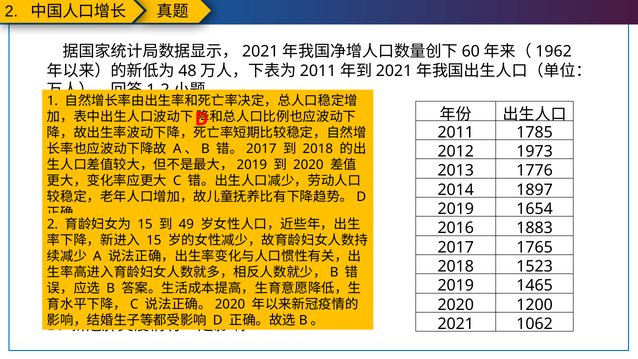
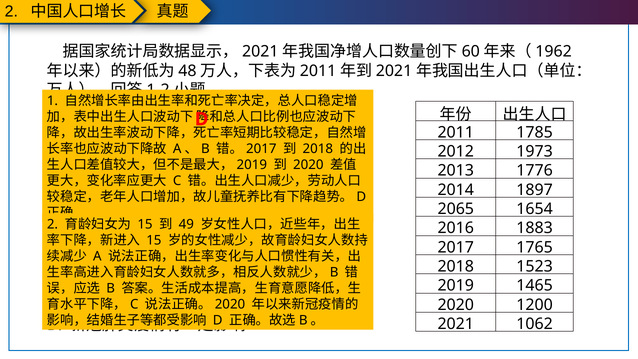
2019: 2019 -> 2065 (456, 209)
